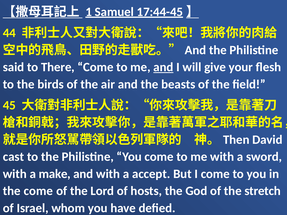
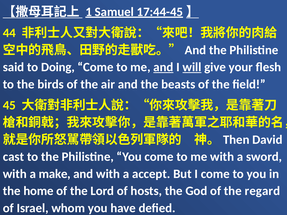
There: There -> Doing (58, 67)
will underline: none -> present (192, 67)
the come: come -> home (38, 191)
stretch: stretch -> regard (262, 191)
